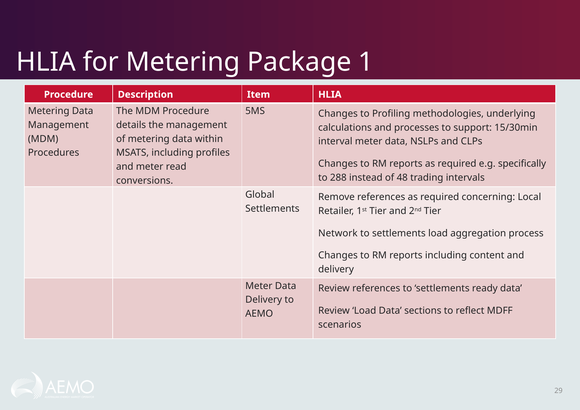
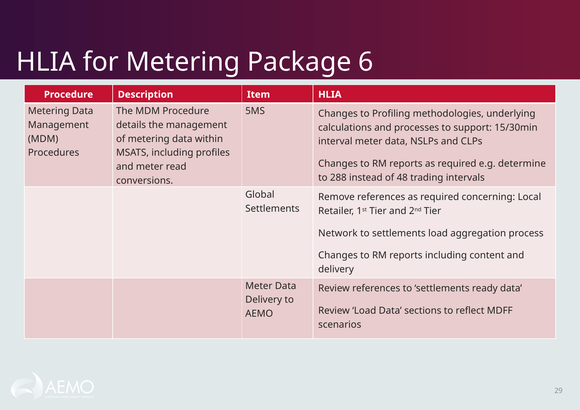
1: 1 -> 6 (366, 62)
specifically: specifically -> determine (522, 164)
